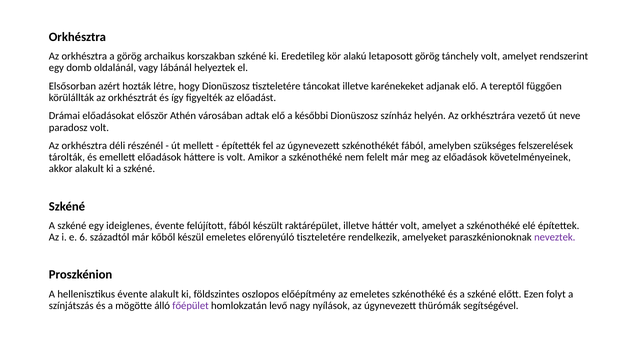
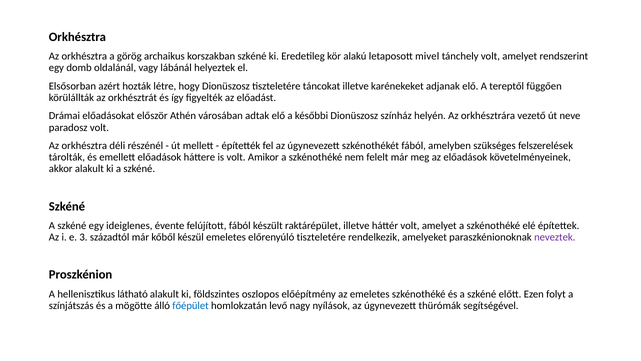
letaposott görög: görög -> mivel (427, 56)
6: 6 -> 3 (84, 237)
hellenisztikus évente: évente -> látható (133, 294)
főépület colour: purple -> blue (191, 305)
